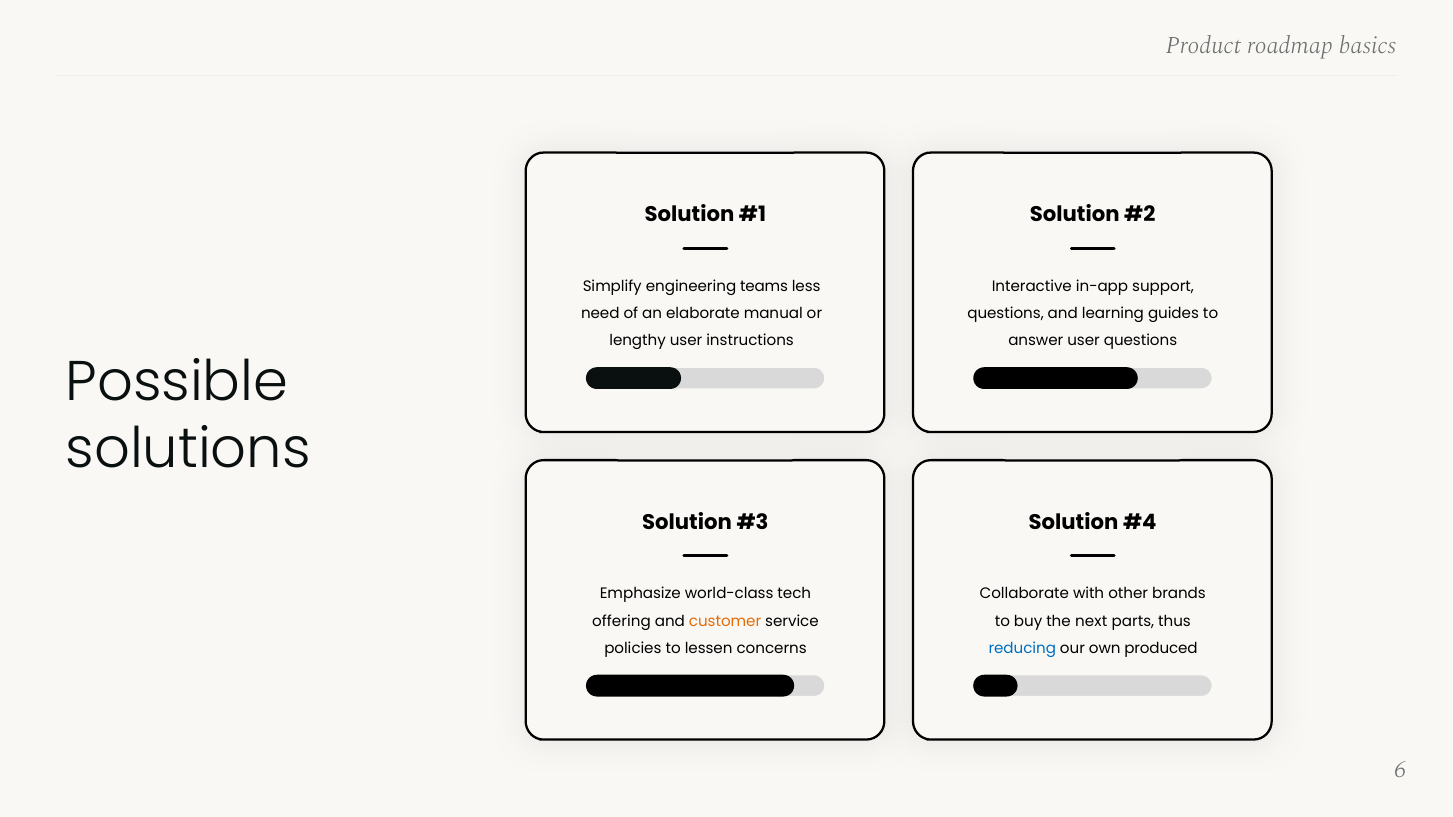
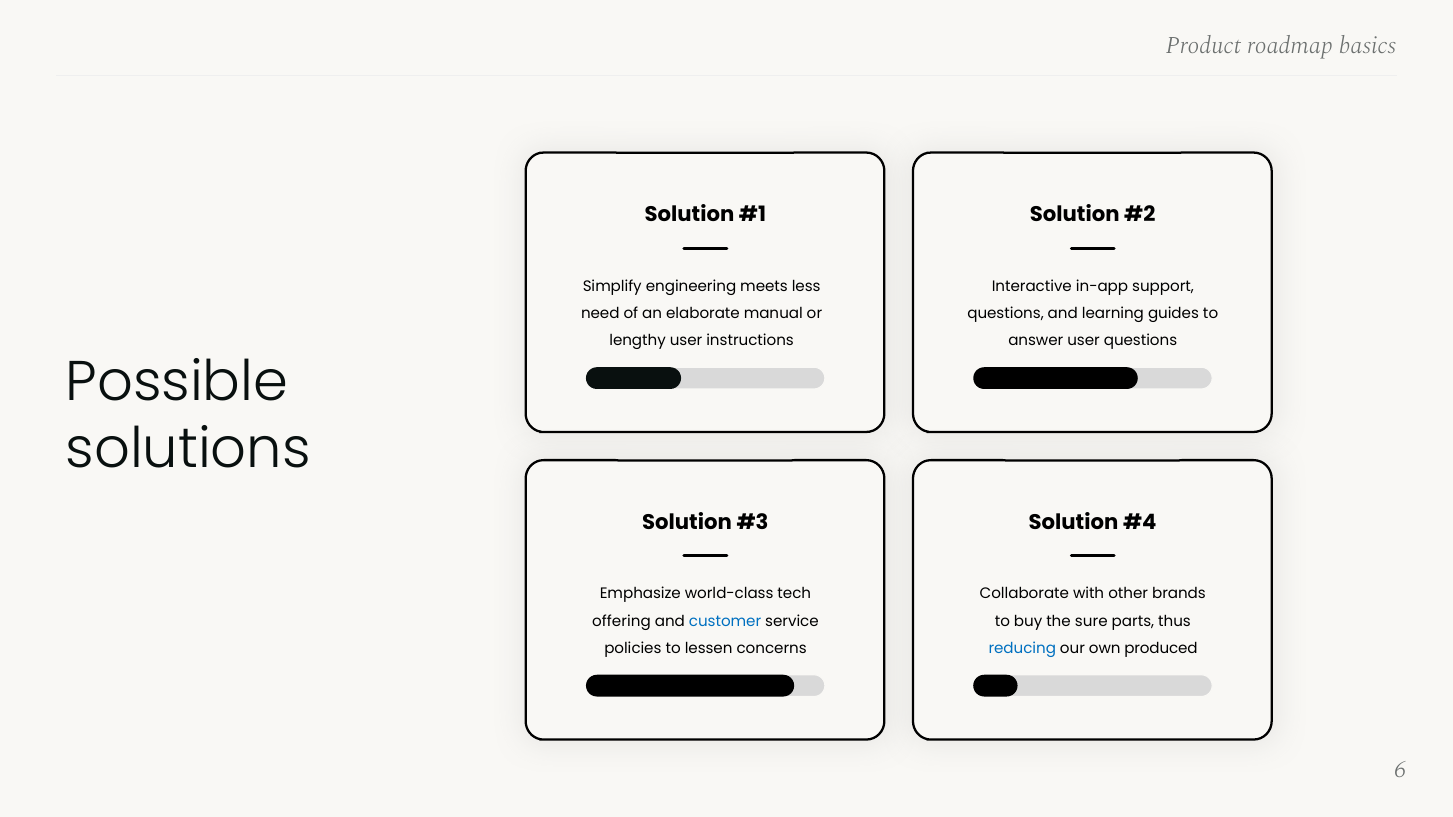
teams: teams -> meets (764, 286)
customer colour: orange -> blue (725, 621)
next: next -> sure (1091, 621)
